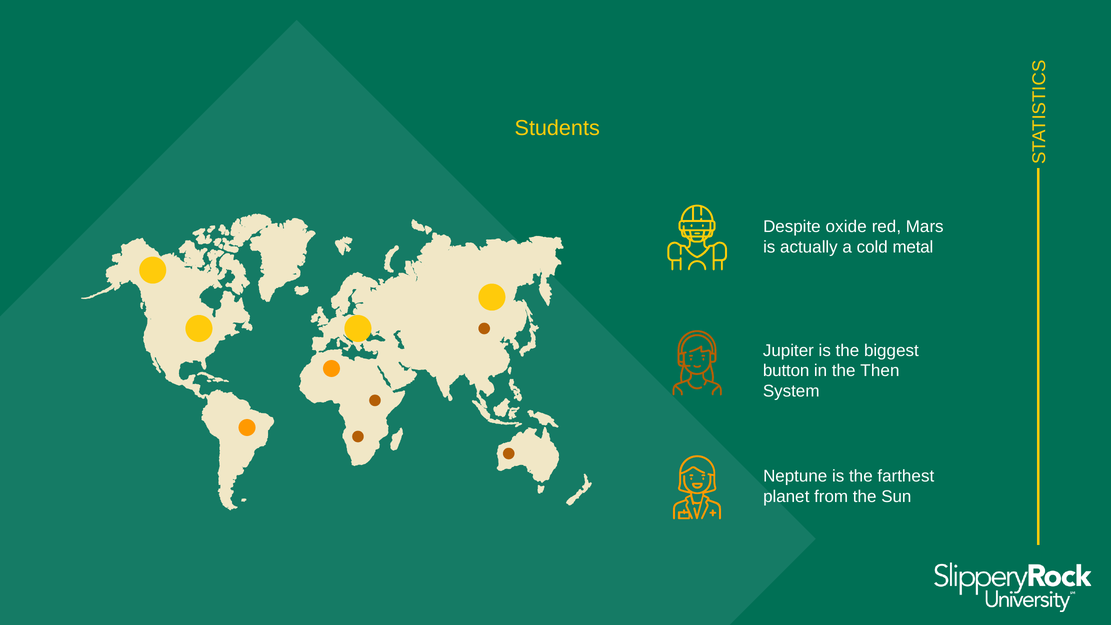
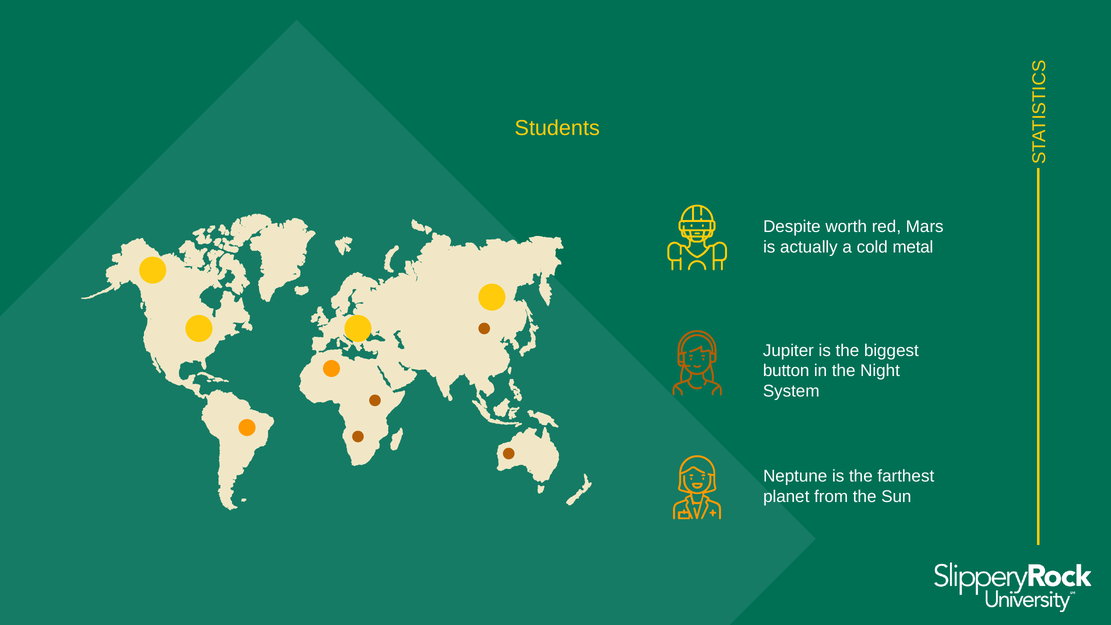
oxide: oxide -> worth (846, 227)
Then: Then -> Night (880, 371)
